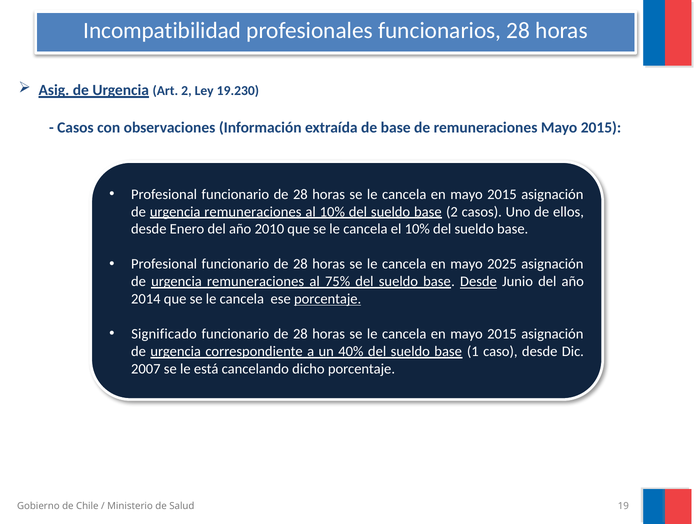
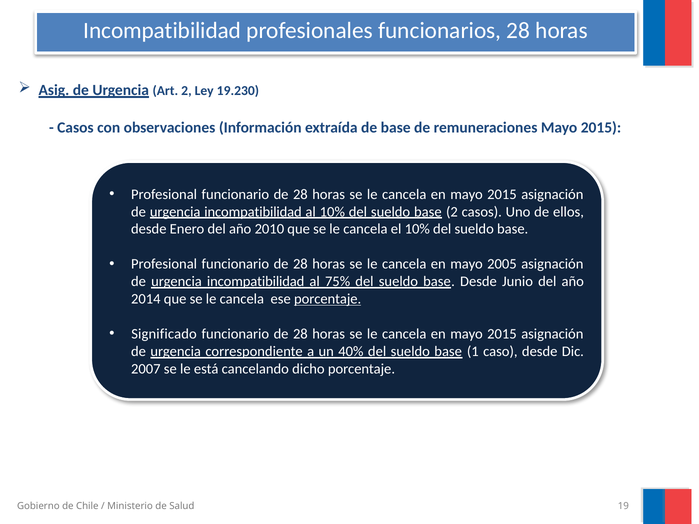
remuneraciones: remuneraciones -> incompatibilidad (253, 212)
2025: 2025 -> 2005 (502, 264)
remuneraciones: remuneraciones -> incompatibilidad (256, 282)
Desde underline: present -> none (478, 282)
